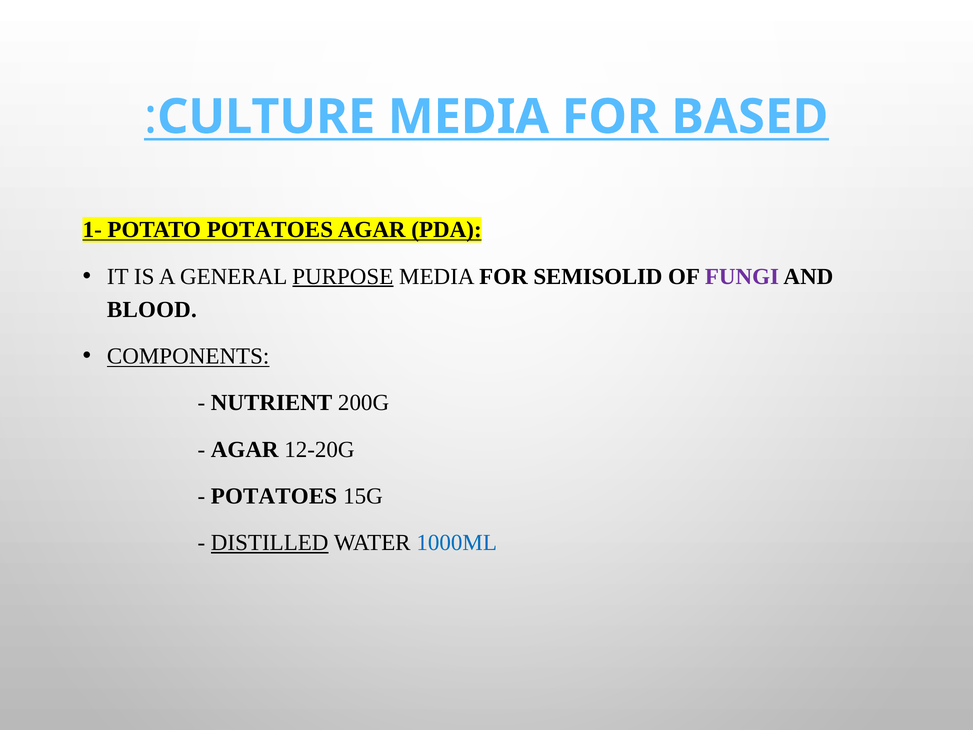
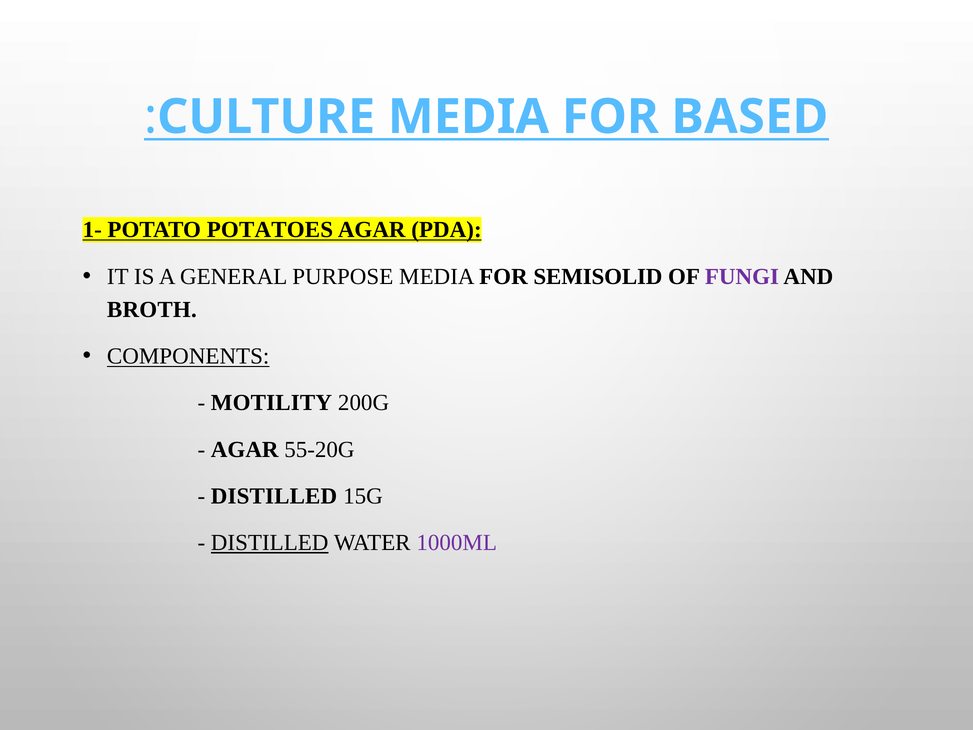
PURPOSE underline: present -> none (343, 276)
BLOOD: BLOOD -> BROTH (152, 309)
NUTRIENT: NUTRIENT -> MOTILITY (271, 403)
12-20G: 12-20G -> 55-20G (319, 449)
POTATOES: POTATOES -> DISTILLED (274, 496)
1000ML colour: blue -> purple (457, 543)
